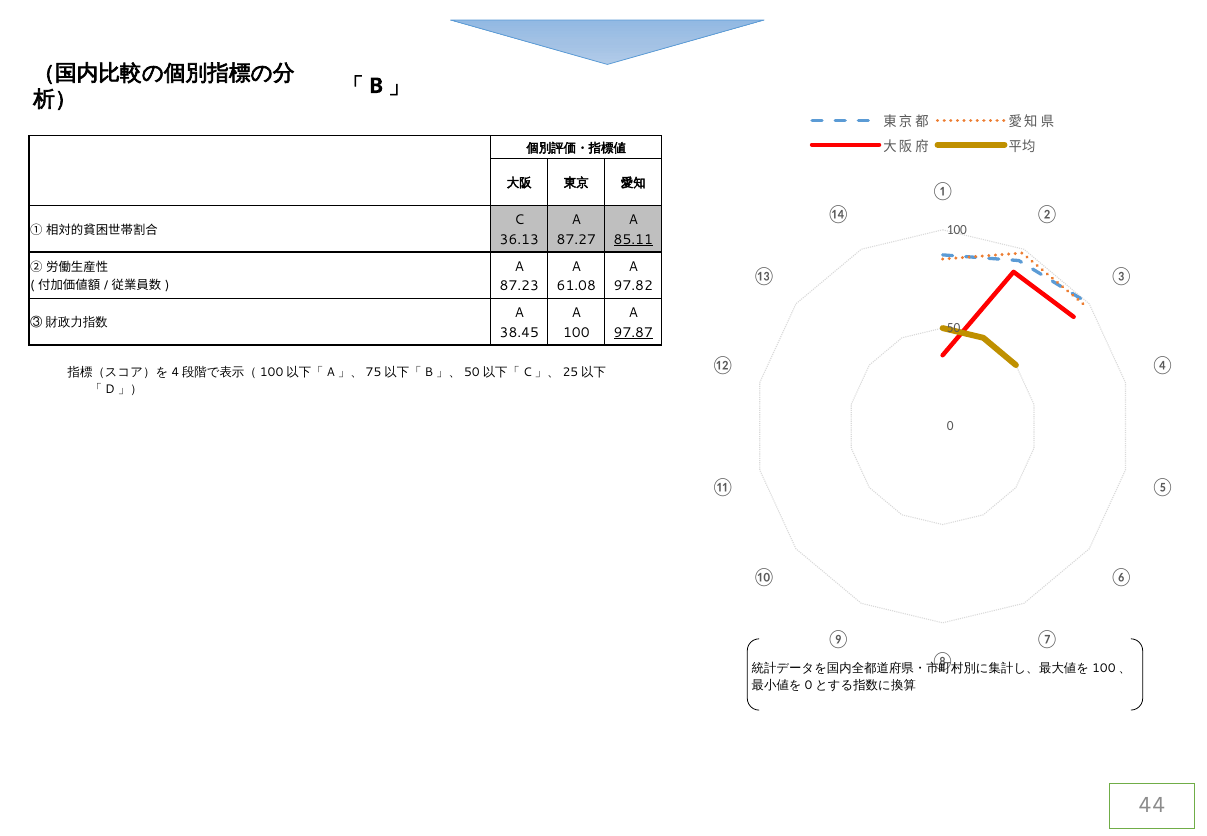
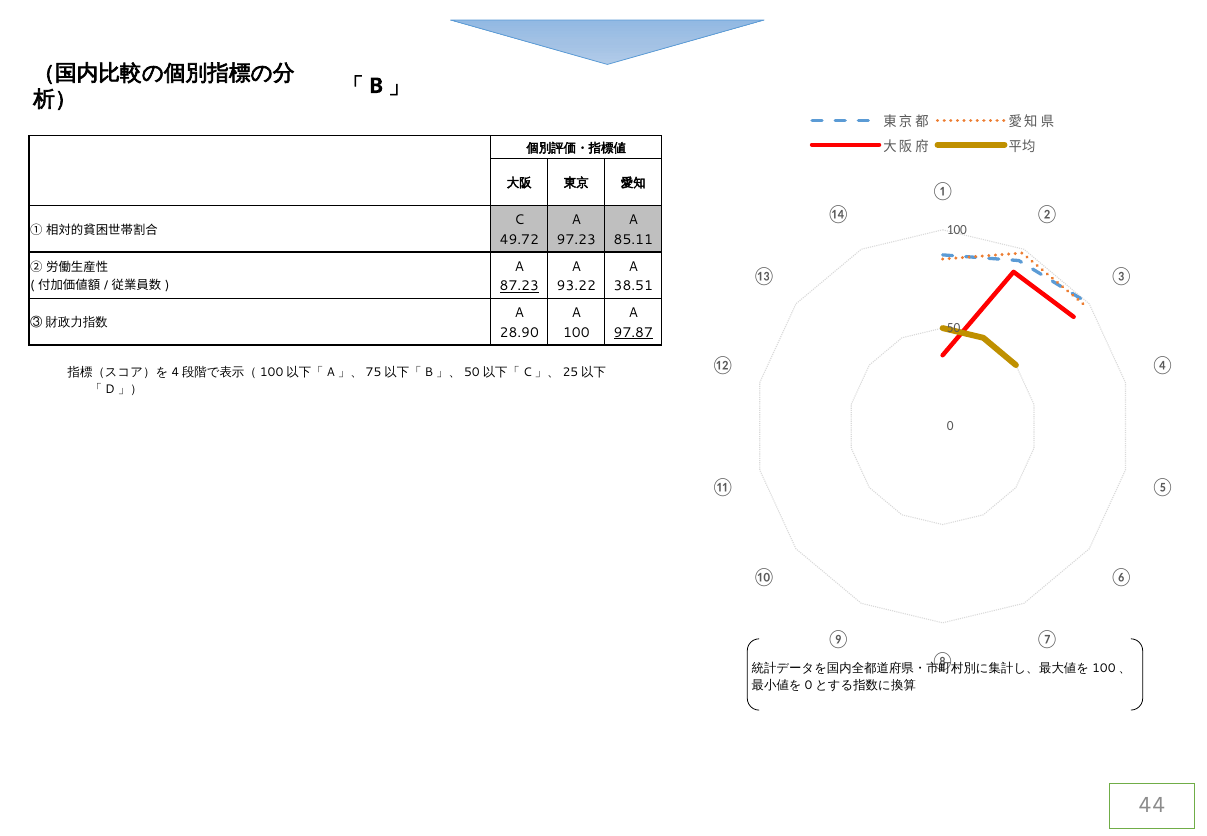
36.13: 36.13 -> 49.72 (519, 240)
87.27: 87.27 -> 97.23 (576, 240)
85.11 underline: present -> none (633, 240)
87.23 underline: none -> present (519, 286)
61.08: 61.08 -> 93.22 (576, 286)
97.82: 97.82 -> 38.51 (633, 286)
38.45: 38.45 -> 28.90 (519, 333)
